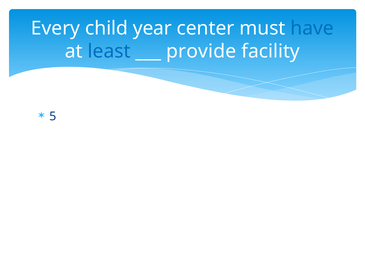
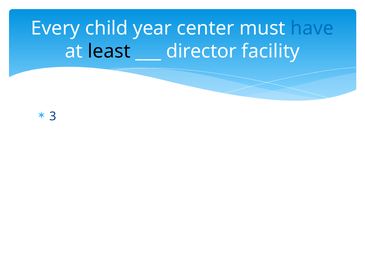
least colour: blue -> black (109, 51)
provide: provide -> director (201, 51)
5: 5 -> 3 (53, 117)
